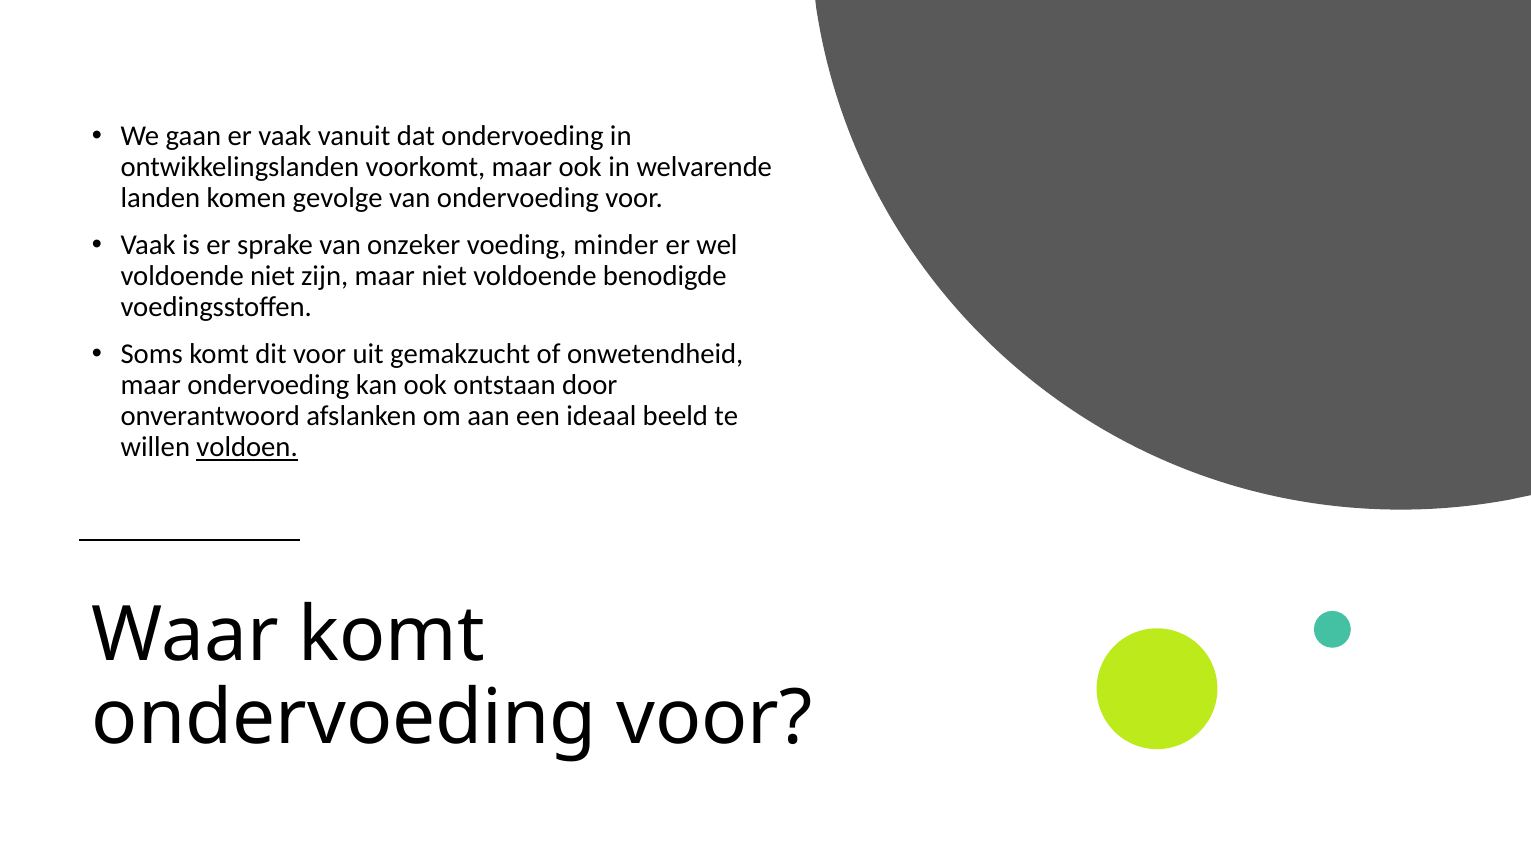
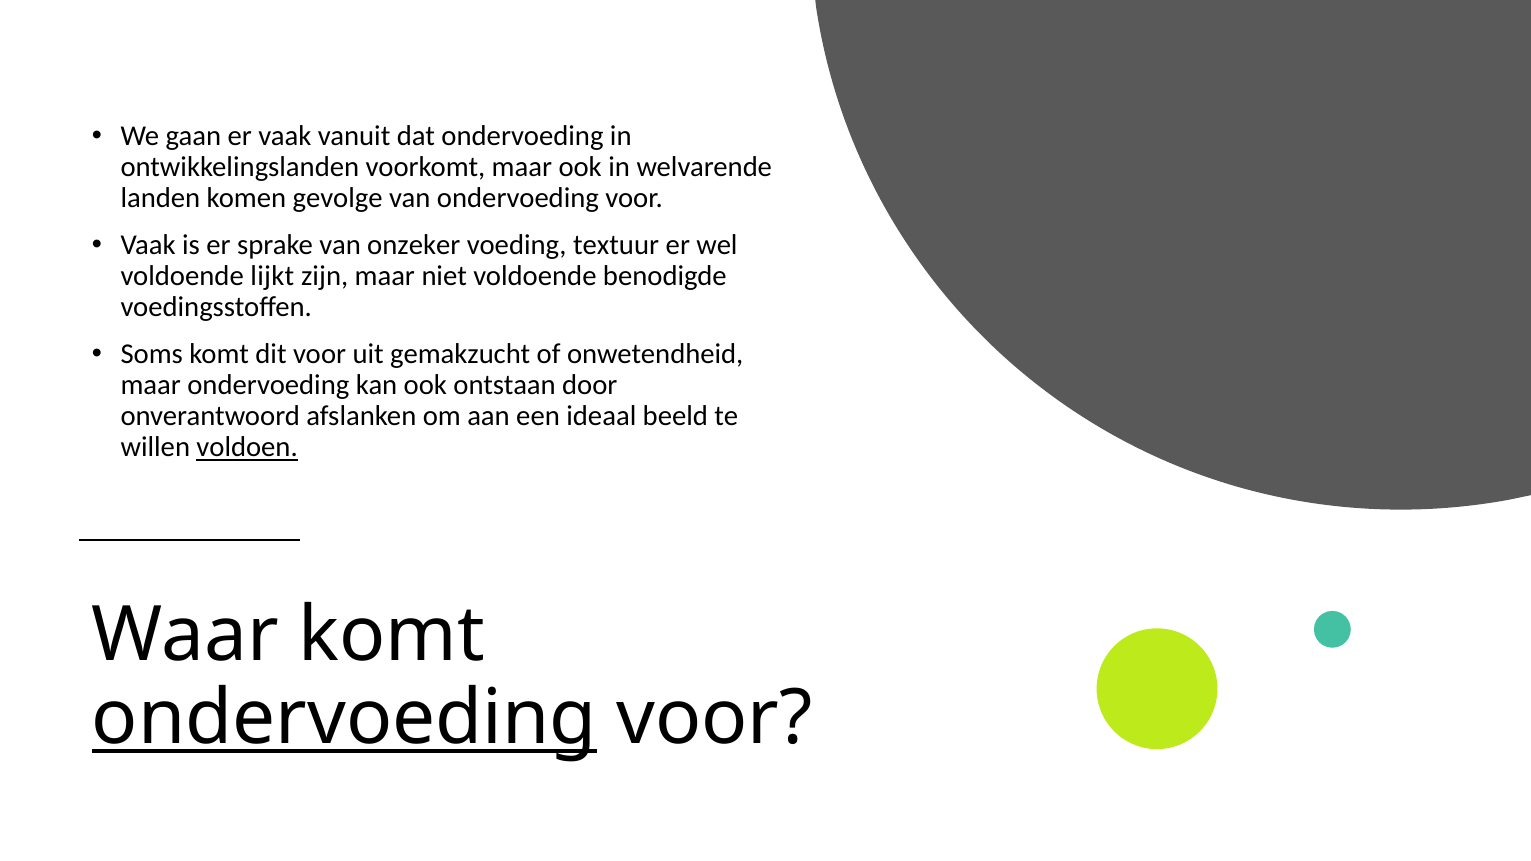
minder: minder -> textuur (616, 246)
voldoende niet: niet -> lijkt (272, 277)
ondervoeding underline: none -> present (344, 718)
